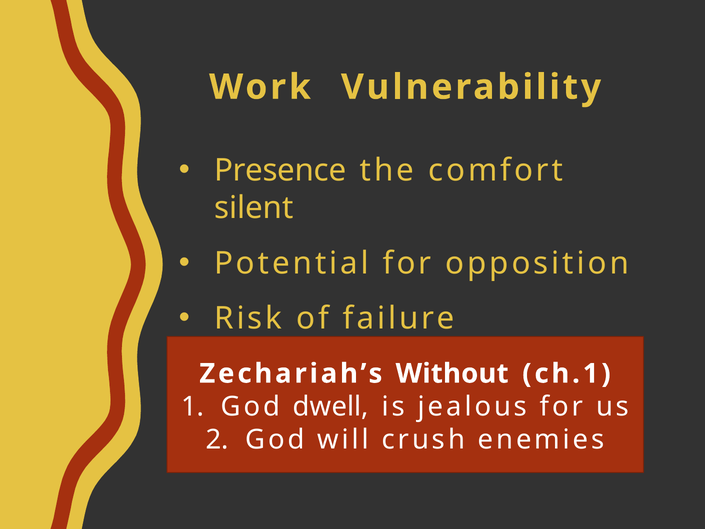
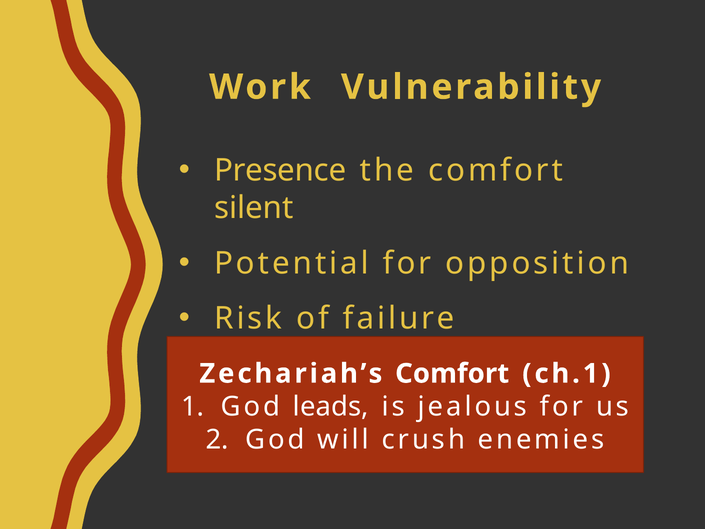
Zechariah’s Without: Without -> Comfort (452, 373)
dwell: dwell -> leads (331, 406)
